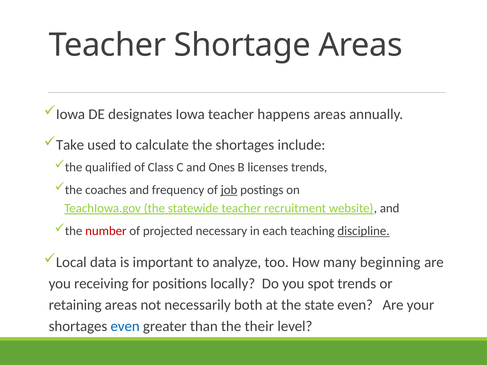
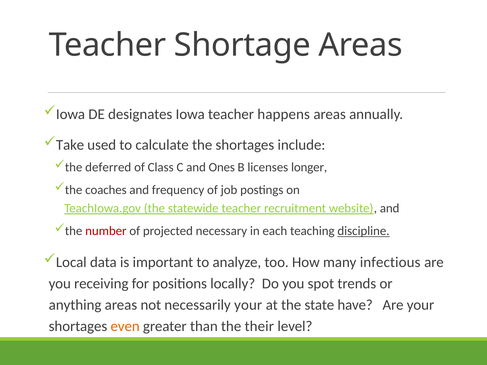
qualified: qualified -> deferred (108, 167)
licenses trends: trends -> longer (309, 167)
job underline: present -> none (229, 190)
beginning: beginning -> infectious (390, 262)
retaining: retaining -> anything (75, 305)
necessarily both: both -> your (248, 305)
state even: even -> have (355, 305)
even colour: blue -> orange (125, 327)
